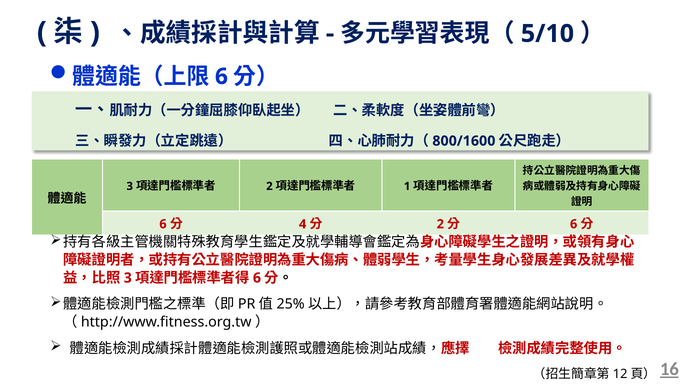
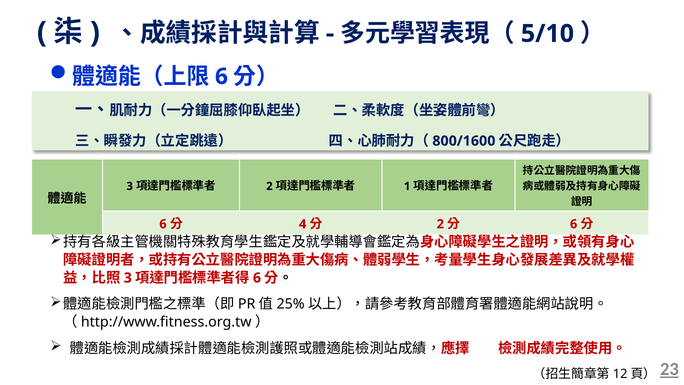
16: 16 -> 23 (669, 369)
